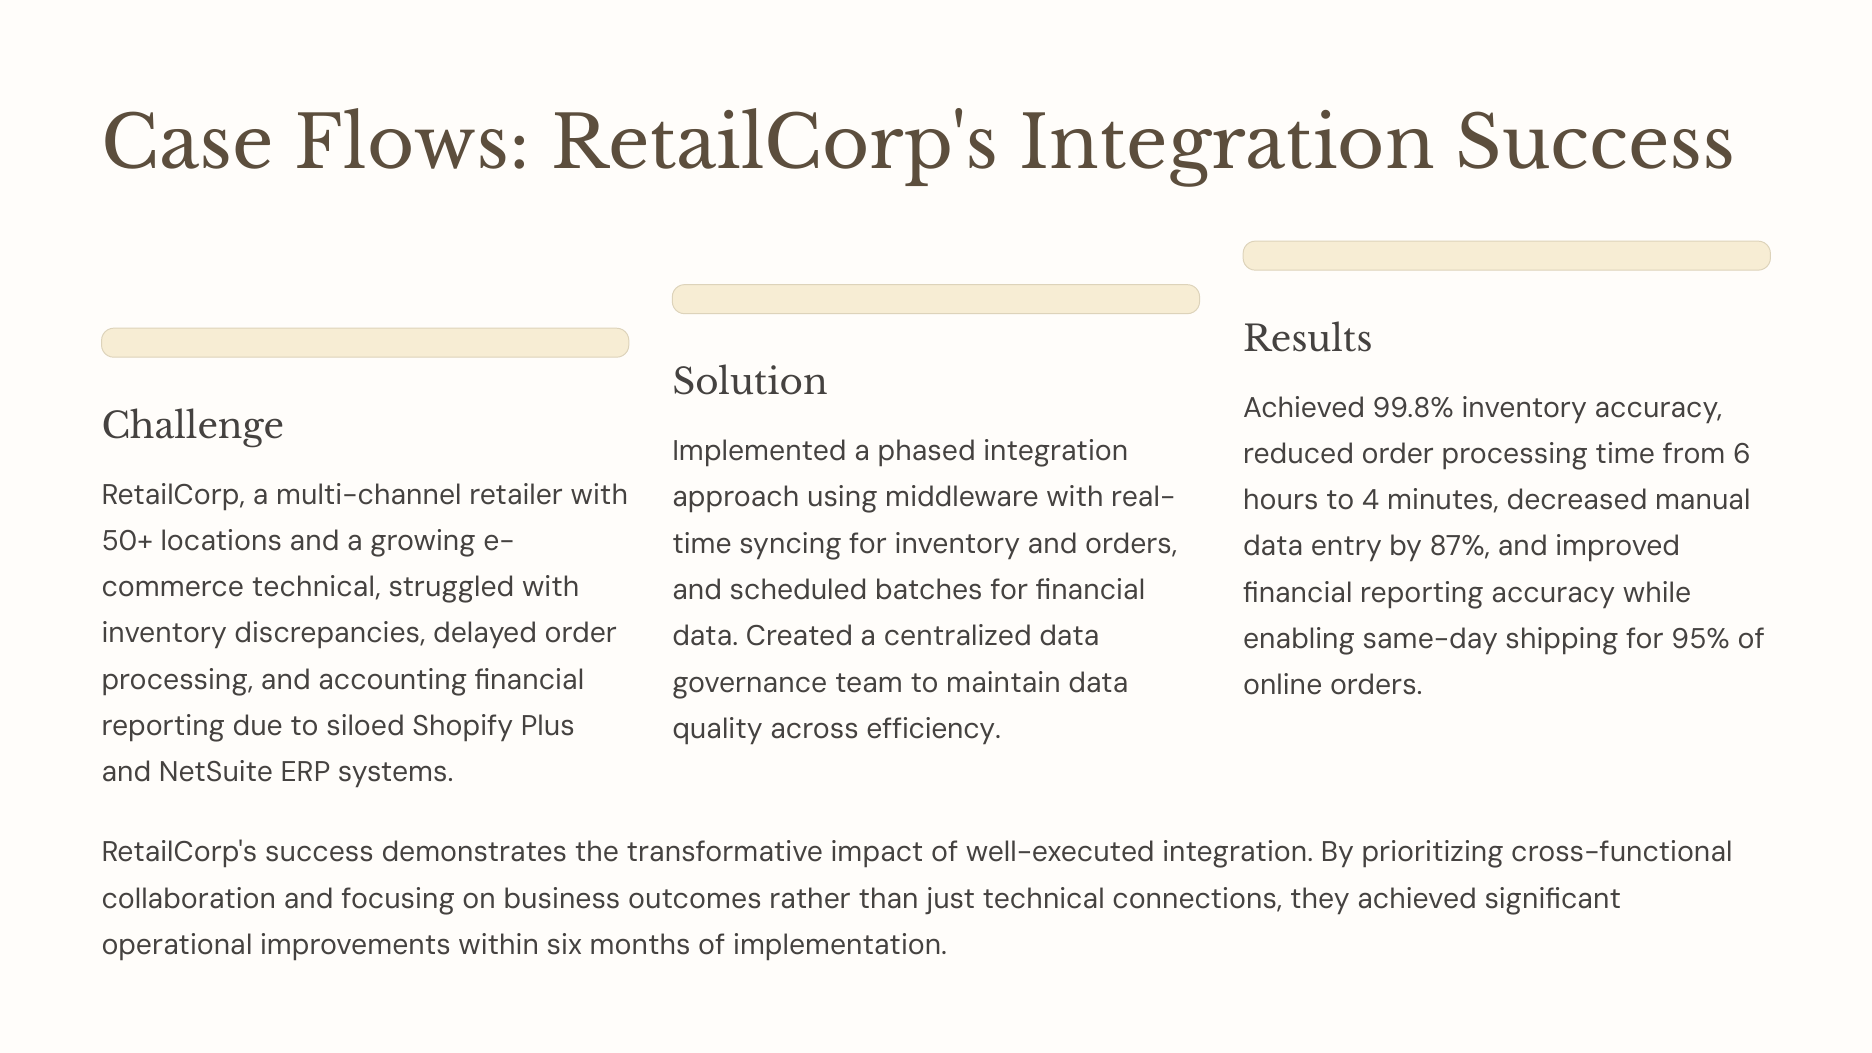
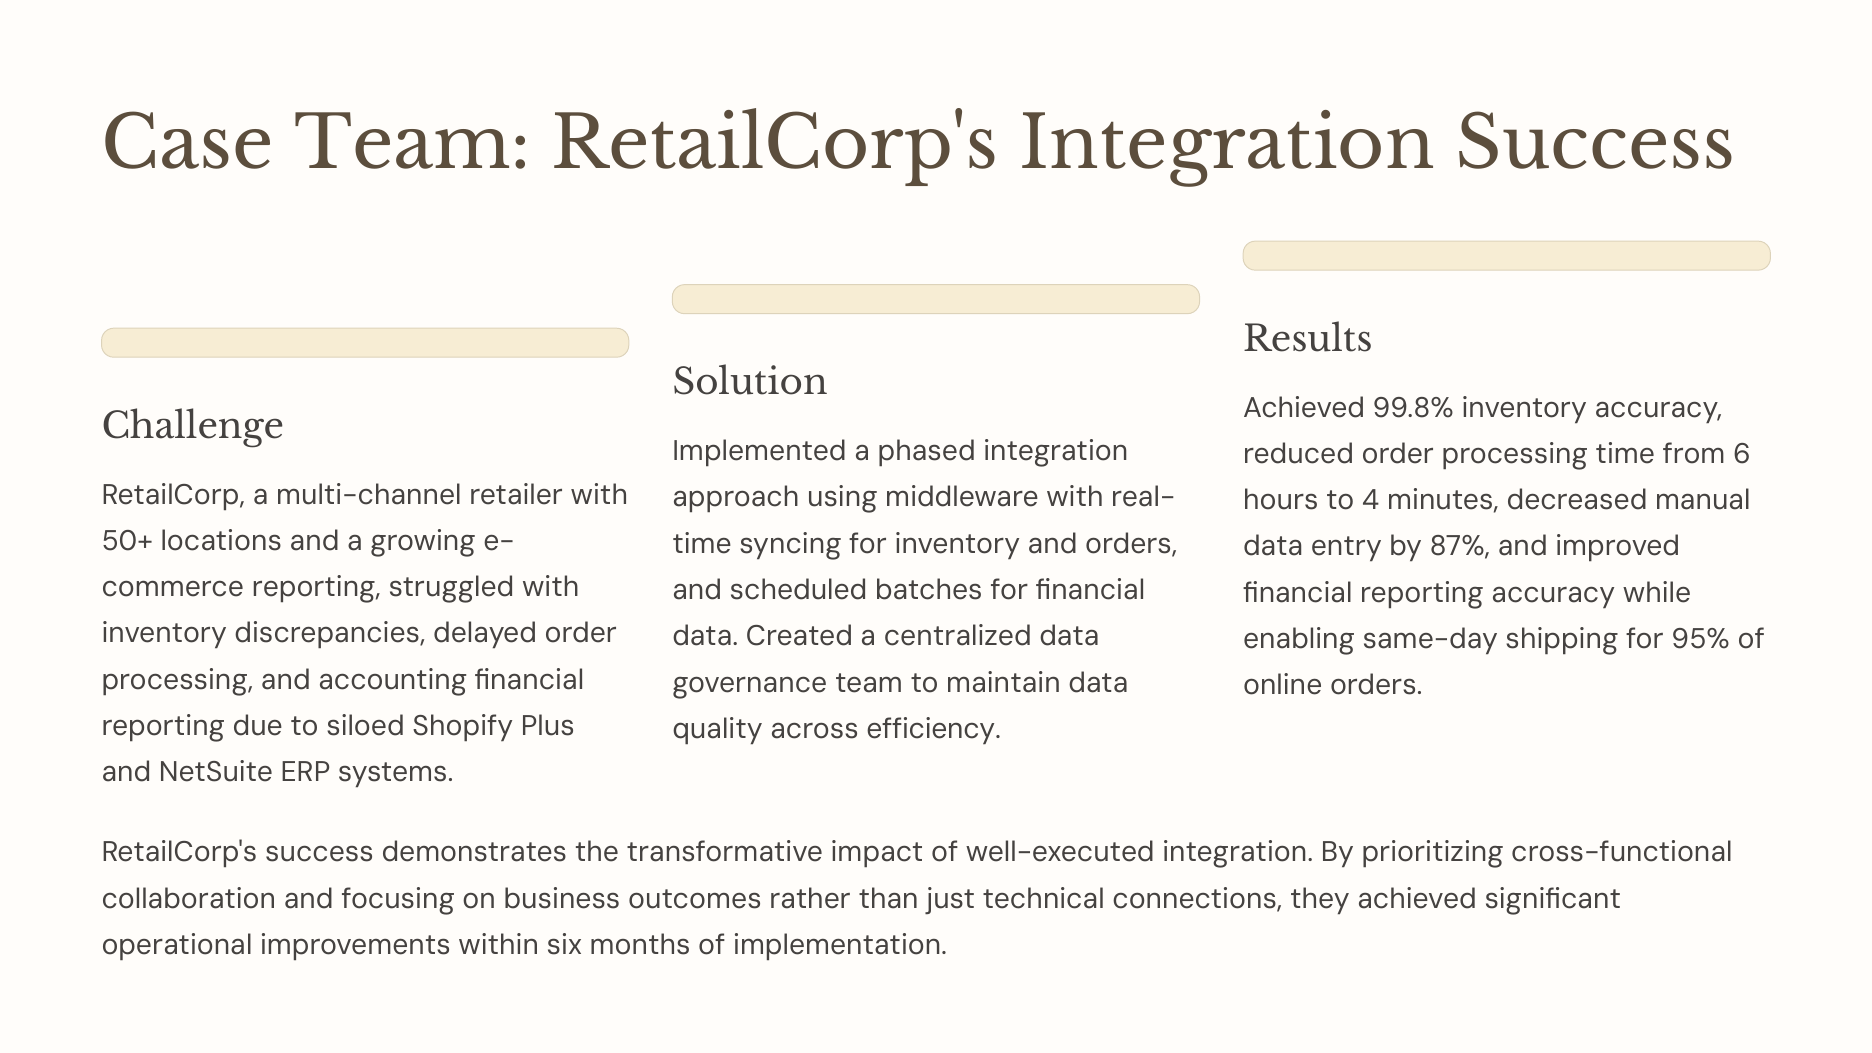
Case Flows: Flows -> Team (413, 144)
technical: technical -> reporting (316, 587)
